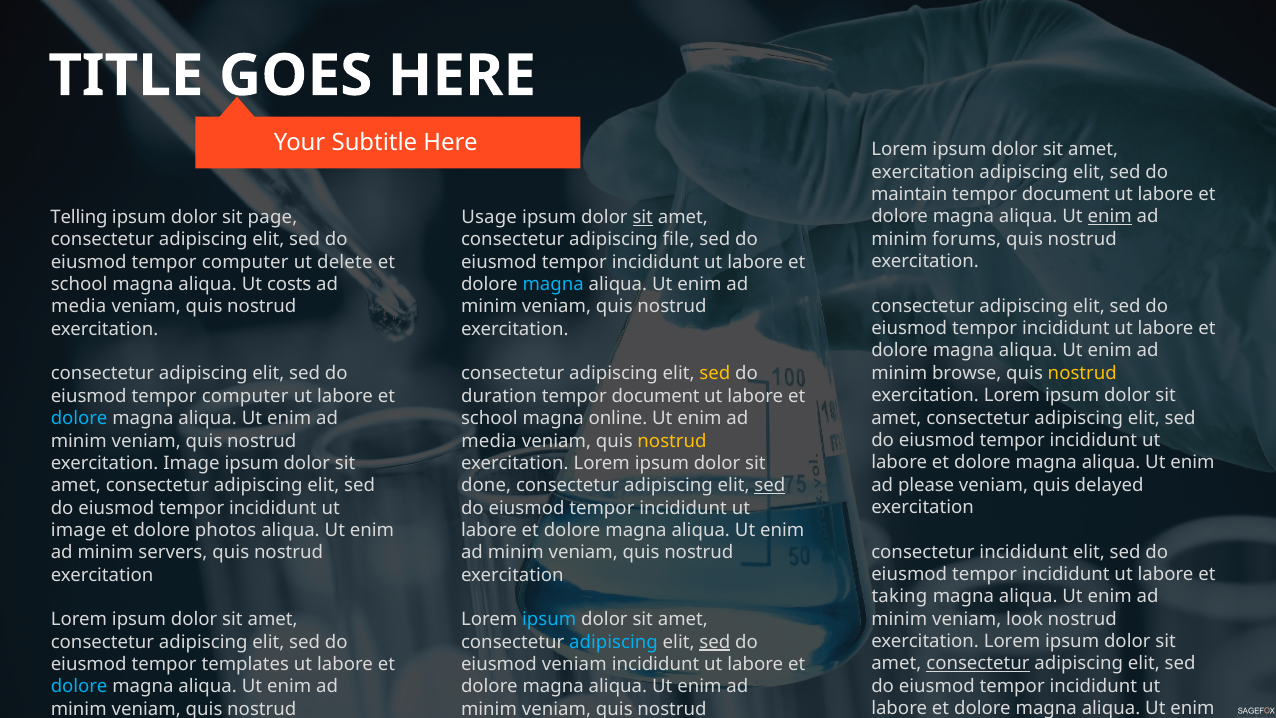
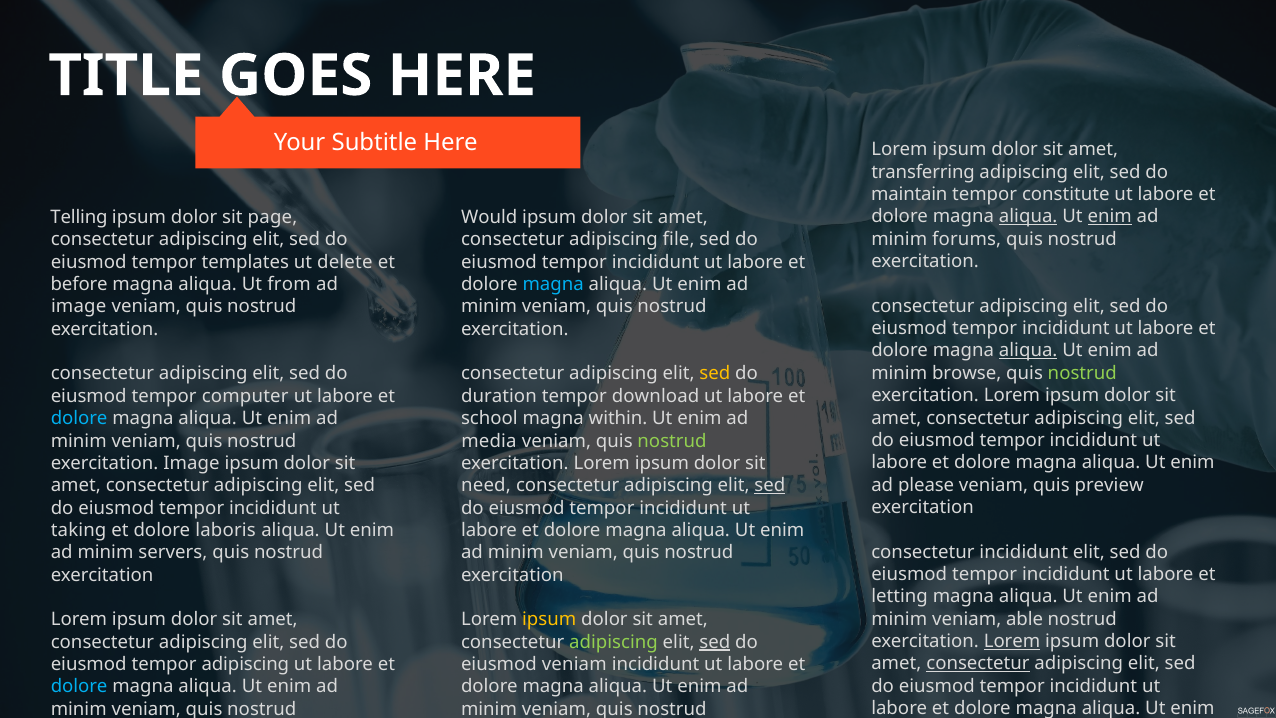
exercitation: exercitation -> transferring (923, 172)
document: document -> constitute (1066, 194)
aliqua underline: none -> present (1028, 217)
Usage: Usage -> Would (489, 217)
sit underline: present -> none (643, 217)
computer: computer -> templates (245, 262)
school: school -> before (79, 284)
costs: costs -> from (289, 284)
media: media -> image (79, 307)
aliqua underline: none -> present (1028, 351)
nostrud colour: yellow -> light green (1082, 373)
document: document -> download (656, 396)
online: online -> within (618, 418)
nostrud colour: yellow -> light green (672, 441)
delayed: delayed -> preview (1109, 485)
done: done -> need (486, 485)
image: image -> taking (79, 530)
photos: photos -> laboris (226, 530)
taking: taking -> letting (900, 596)
look: look -> able (1025, 619)
ipsum colour: light blue -> yellow (549, 619)
Lorem underline: none -> present (1012, 641)
adipiscing colour: light blue -> light green (613, 642)
tempor templates: templates -> adipiscing (245, 664)
